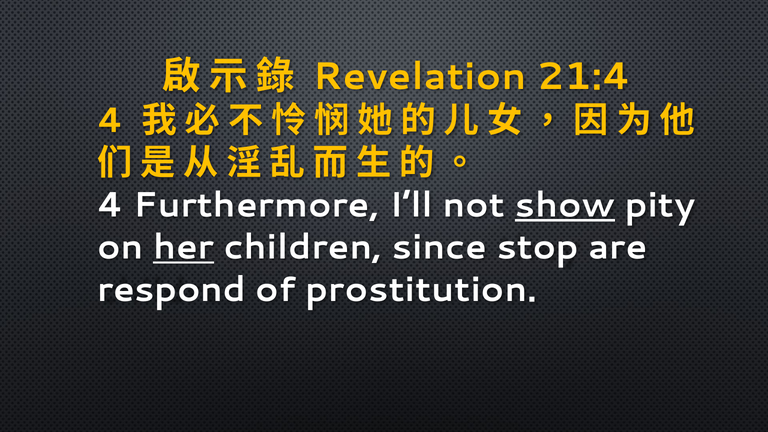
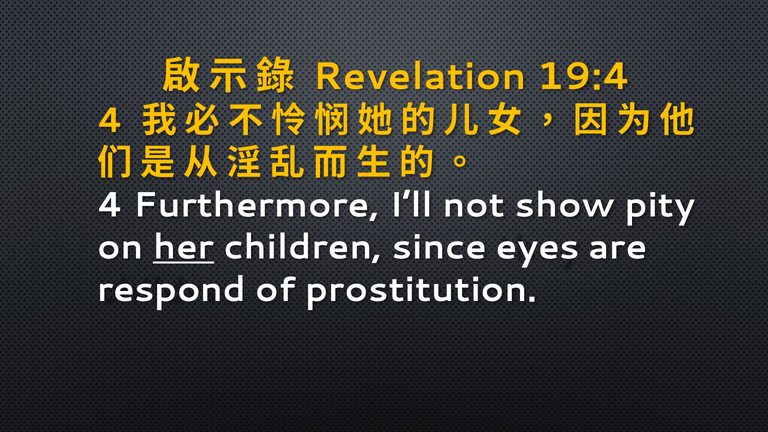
21:4: 21:4 -> 19:4 (584, 77)
show underline: present -> none (565, 205)
stop: stop -> eyes (538, 247)
